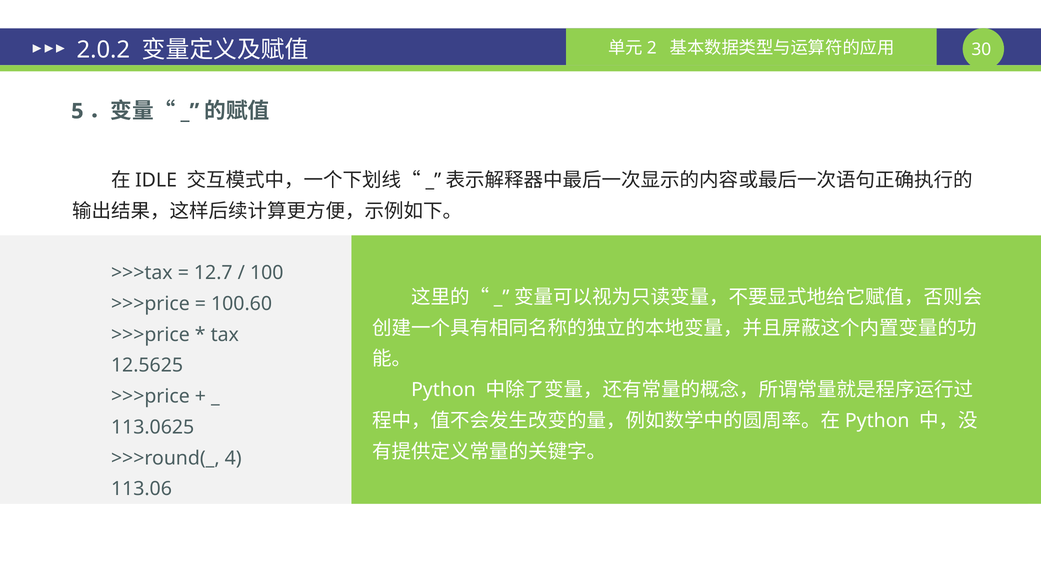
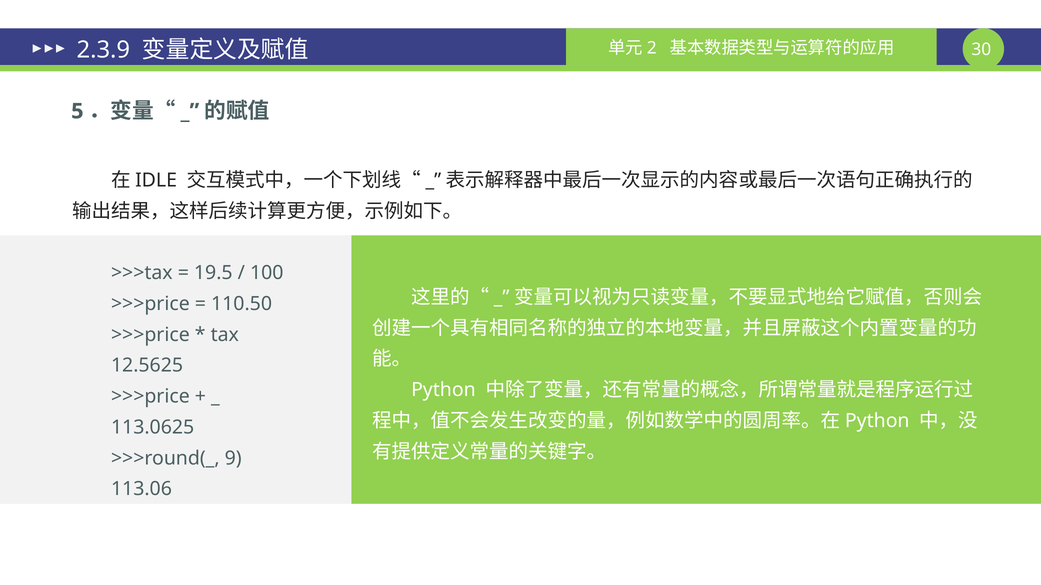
2.0.2: 2.0.2 -> 2.3.9 (103, 50)
12.7: 12.7 -> 19.5 (213, 273)
100.60: 100.60 -> 110.50 (242, 304)
4: 4 -> 9 (233, 458)
